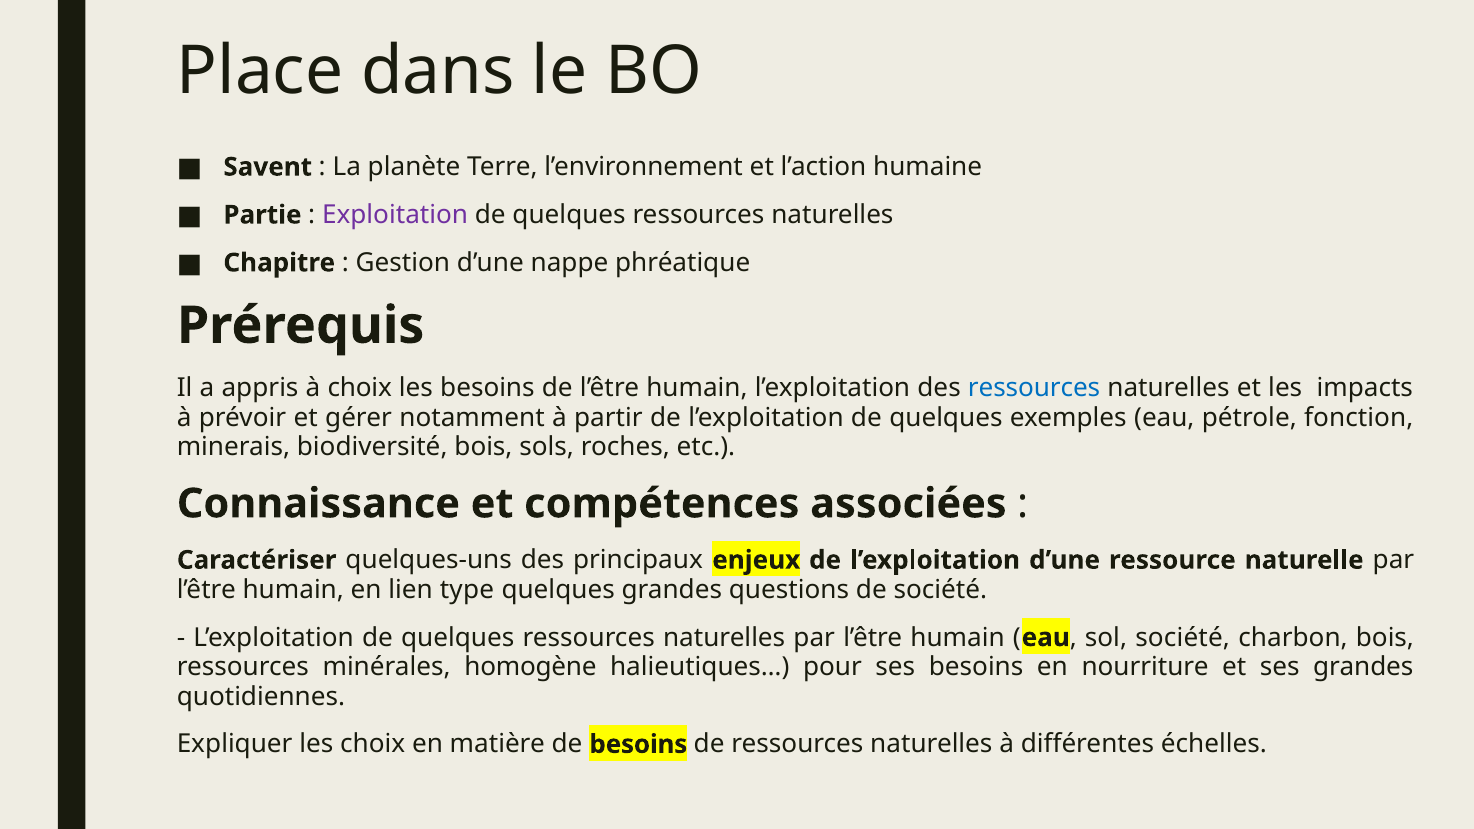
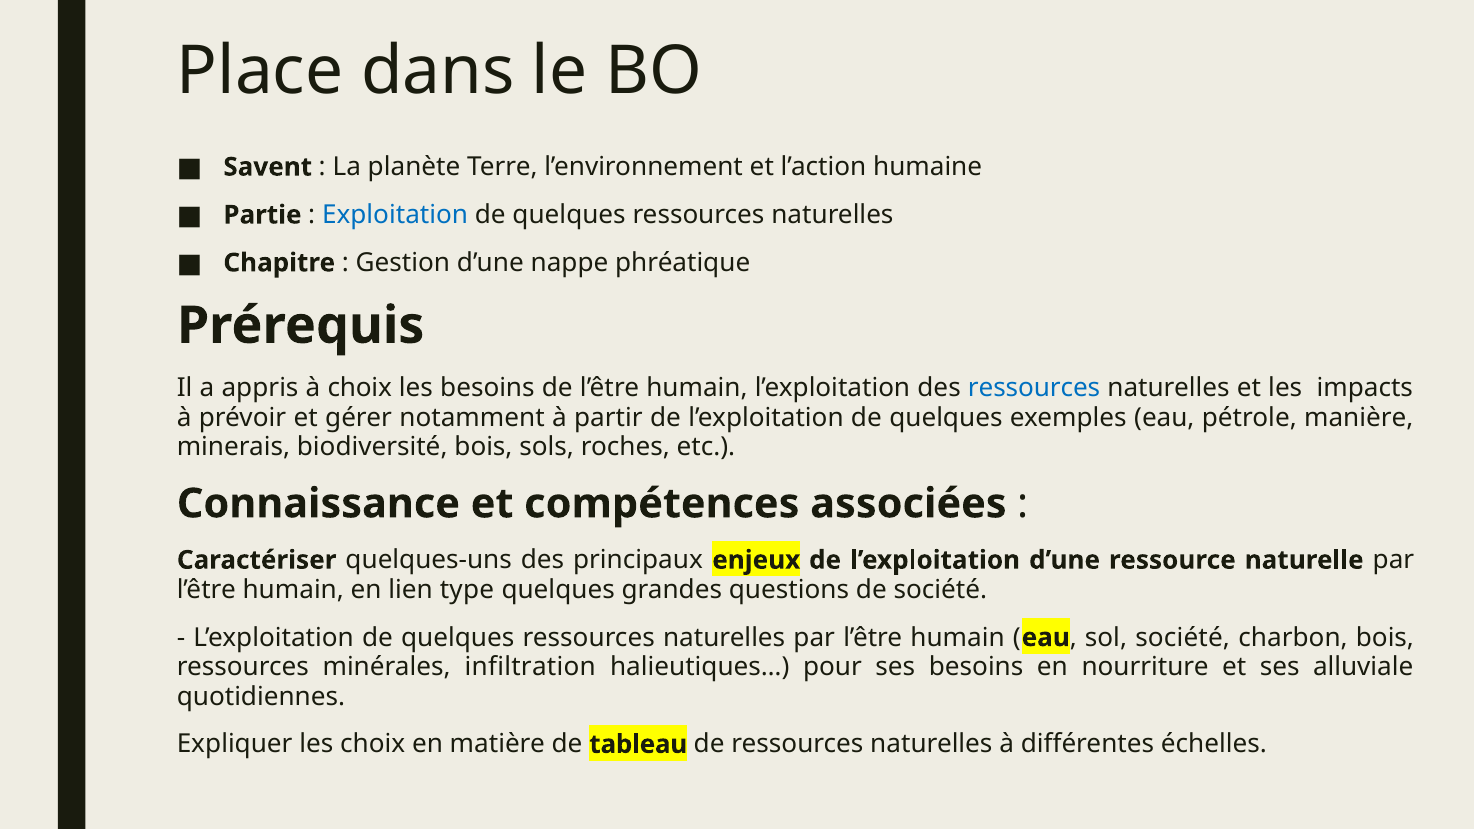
Exploitation colour: purple -> blue (395, 215)
fonction: fonction -> manière (1359, 418)
homogène: homogène -> infiltration (530, 667)
ses grandes: grandes -> alluviale (1363, 667)
de besoins: besoins -> tableau (638, 744)
